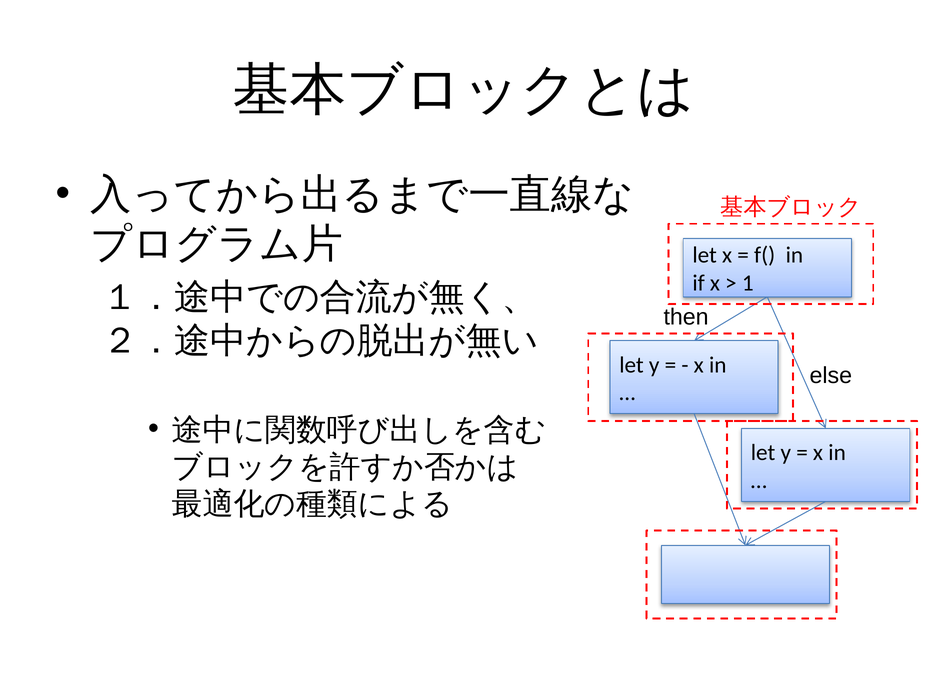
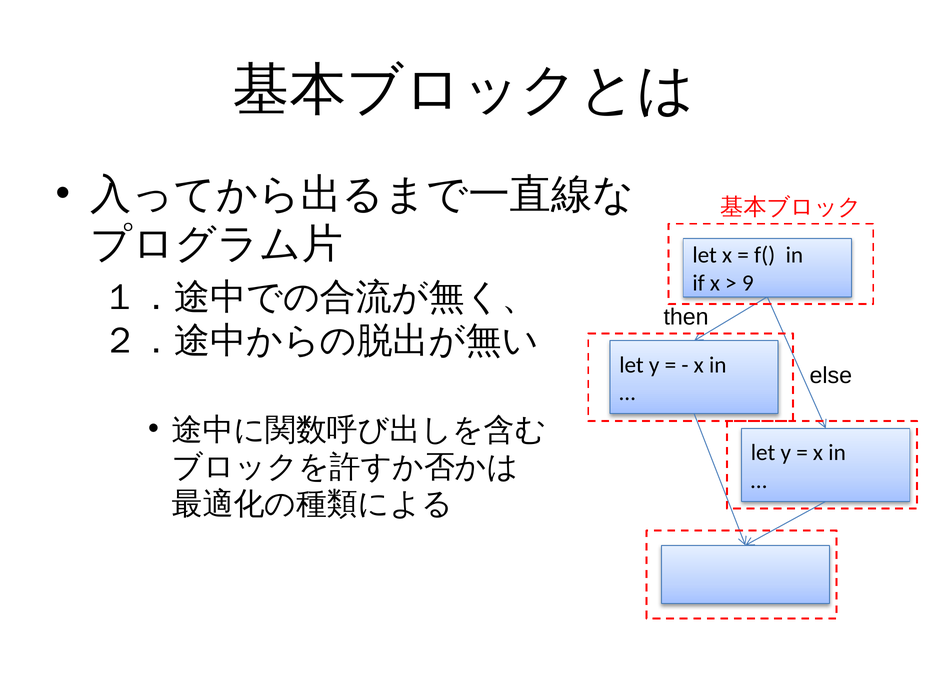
1: 1 -> 9 (748, 283)
